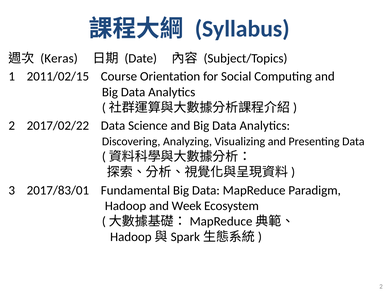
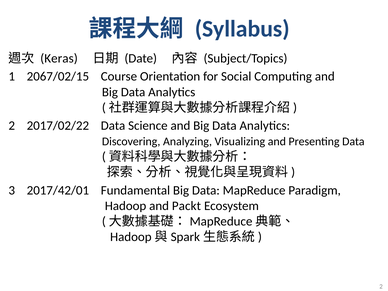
2011/02/15: 2011/02/15 -> 2067/02/15 (58, 76)
2017/83/01: 2017/83/01 -> 2017/42/01 (58, 190)
Week: Week -> Packt (186, 206)
